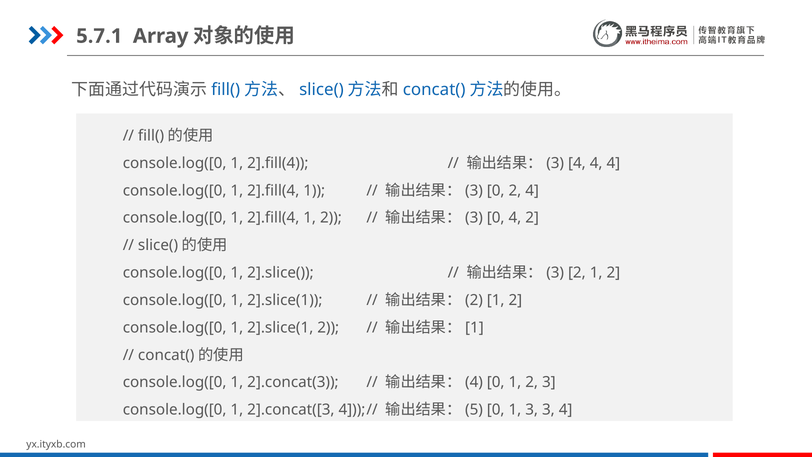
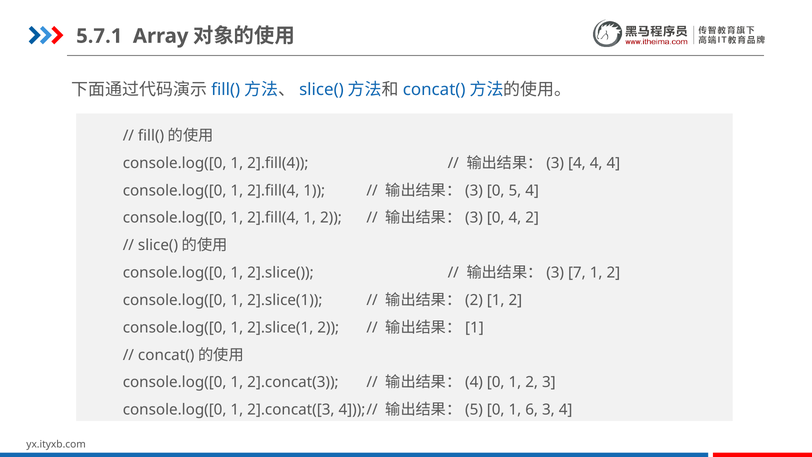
0 2: 2 -> 5 (515, 191)
2: 2 -> 7 (577, 273)
1 3: 3 -> 6 (532, 410)
